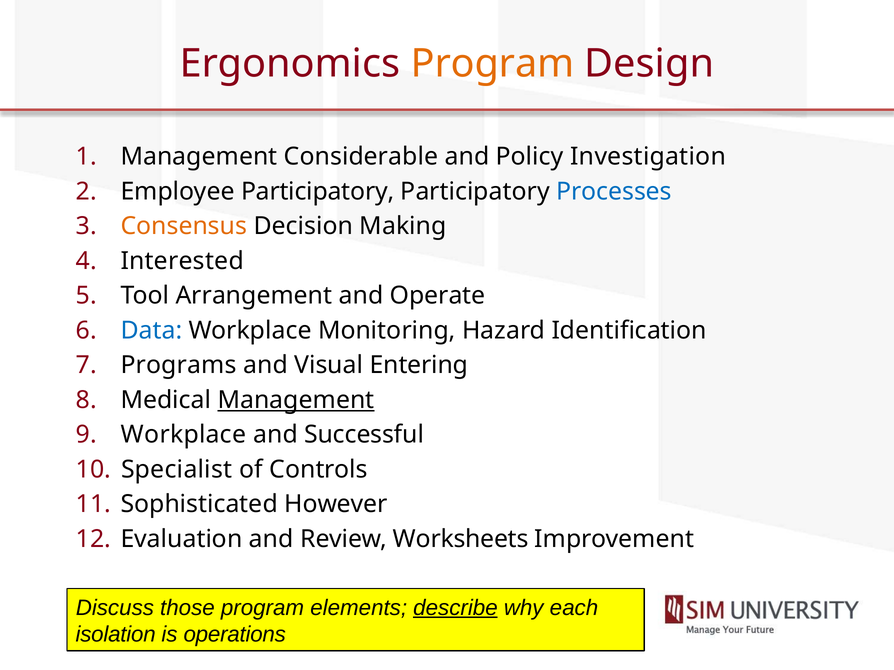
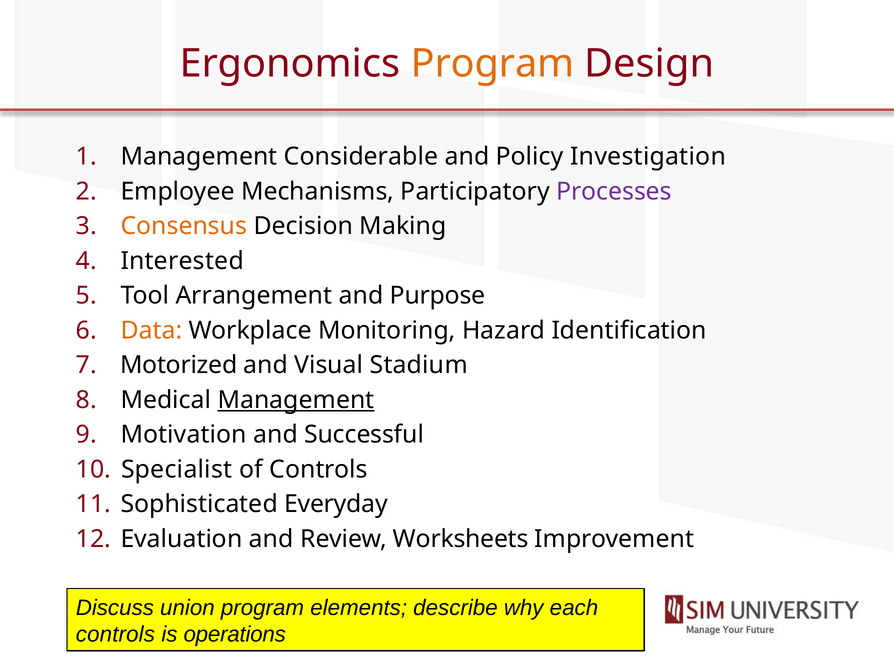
Employee Participatory: Participatory -> Mechanisms (318, 192)
Processes colour: blue -> purple (614, 192)
Operate: Operate -> Purpose (438, 296)
Data colour: blue -> orange (151, 331)
Programs: Programs -> Motorized (179, 365)
Entering: Entering -> Stadium (419, 365)
Workplace: Workplace -> Motivation (184, 435)
However: However -> Everyday (336, 504)
those: those -> union (187, 608)
describe underline: present -> none (455, 608)
isolation: isolation -> controls (115, 635)
